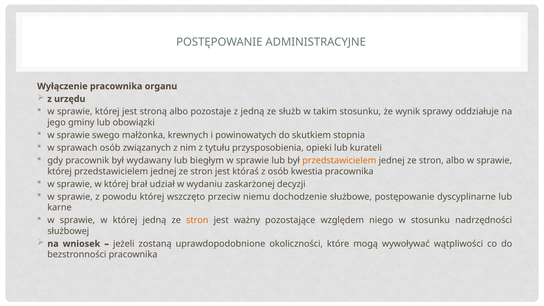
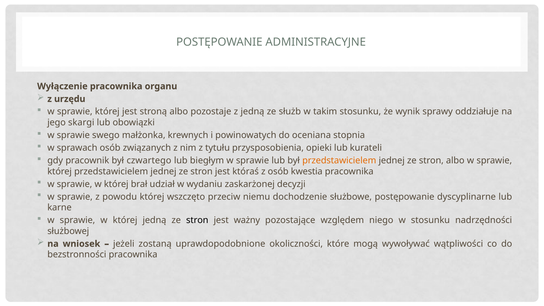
gminy: gminy -> skargi (81, 122)
skutkiem: skutkiem -> oceniana (311, 135)
wydawany: wydawany -> czwartego (149, 161)
stron colour: orange -> black (197, 220)
